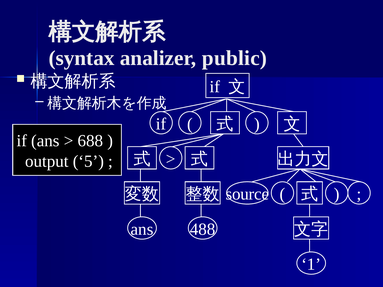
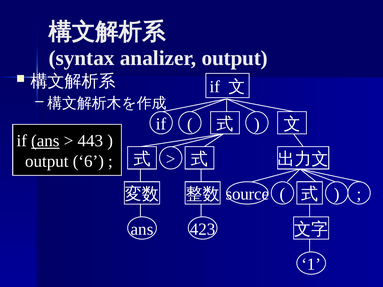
analizer public: public -> output (235, 58)
ans underline: none -> present (45, 141)
688: 688 -> 443 (90, 141)
5: 5 -> 6 (88, 161)
488: 488 -> 423 (203, 229)
